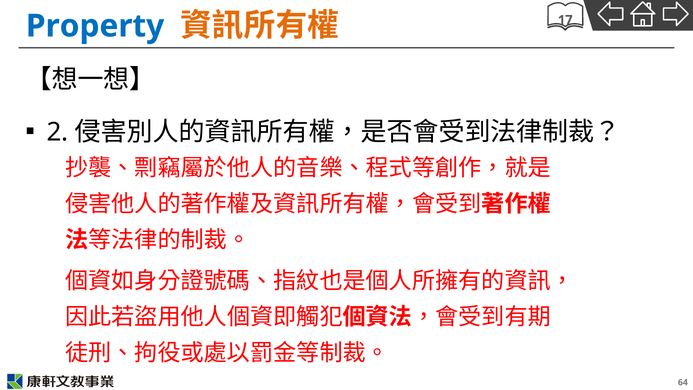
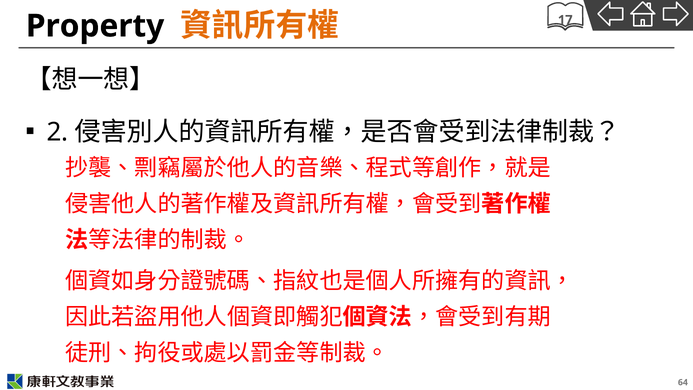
Property colour: blue -> black (95, 26)
